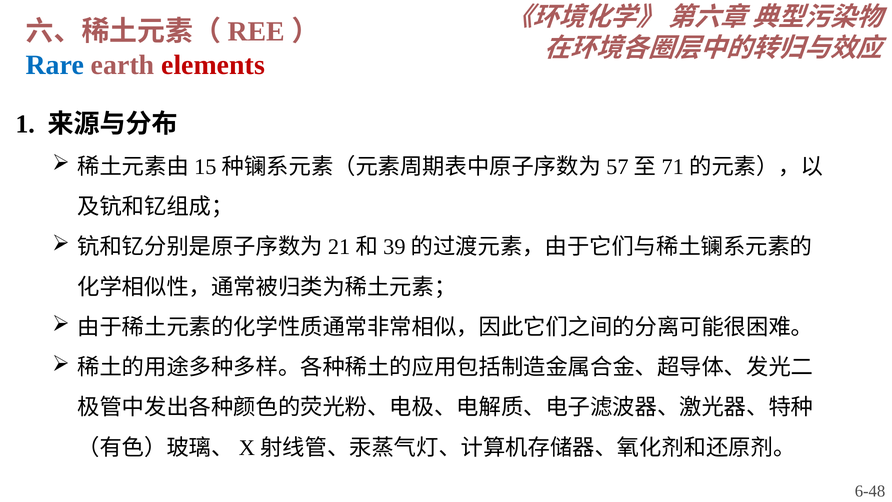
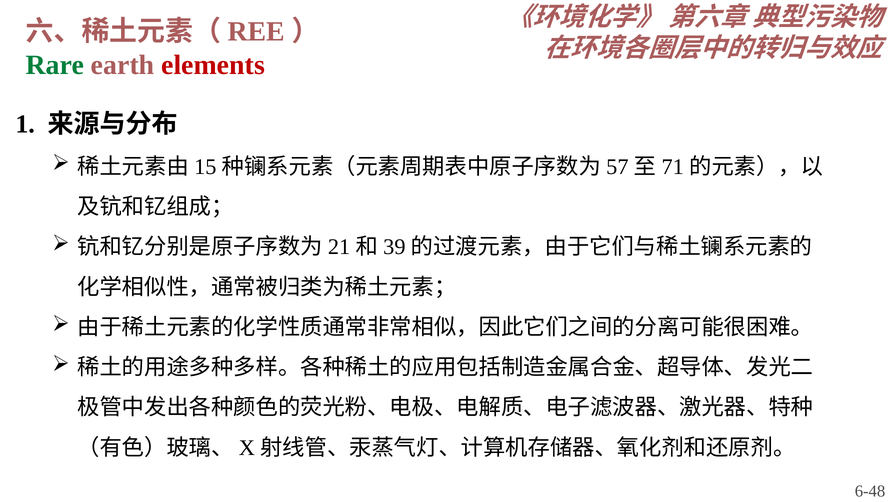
Rare colour: blue -> green (55, 65)
